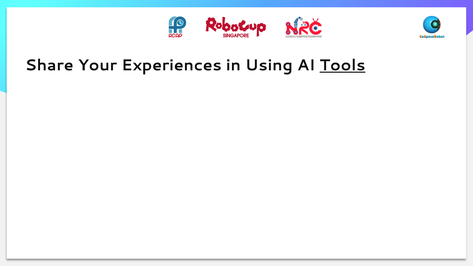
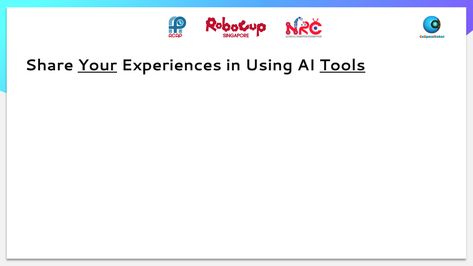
Your underline: none -> present (97, 65)
